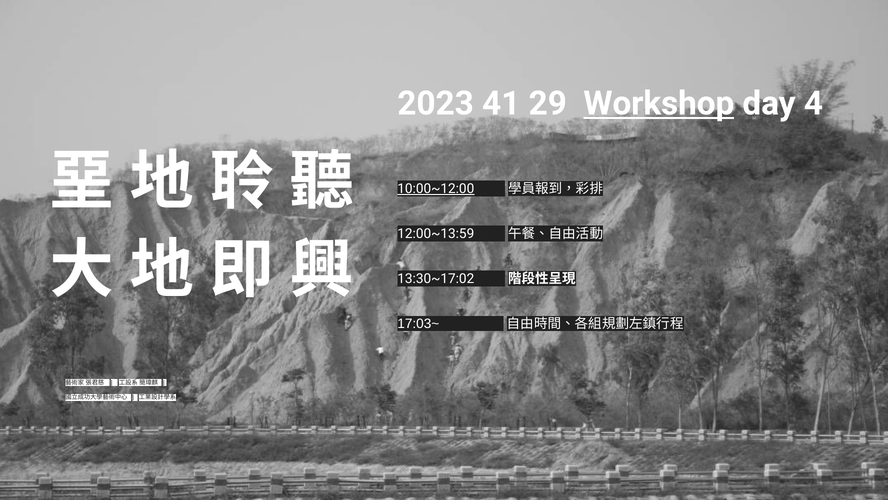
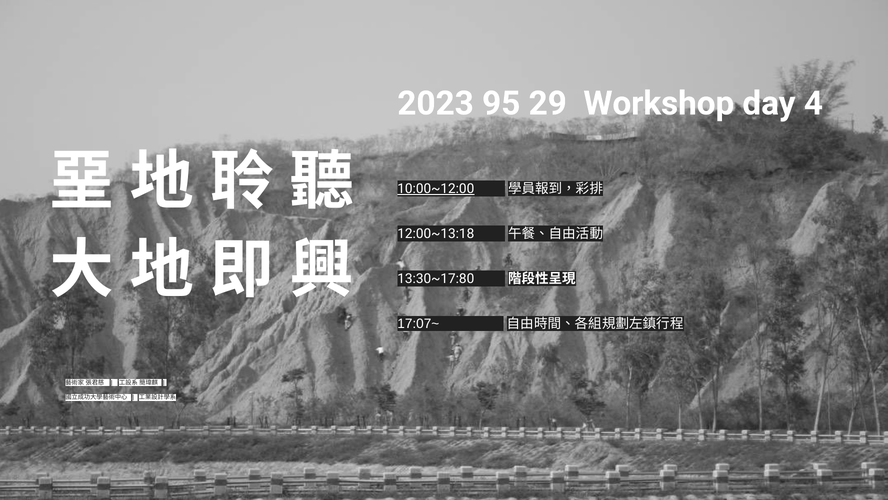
41: 41 -> 95 (501, 103)
Workshop underline: present -> none (659, 103)
12:00~13:59: 12:00~13:59 -> 12:00~13:18 (436, 233)
13:30~17:02: 13:30~17:02 -> 13:30~17:80 (436, 278)
17:03~: 17:03~ -> 17:07~ (418, 323)
